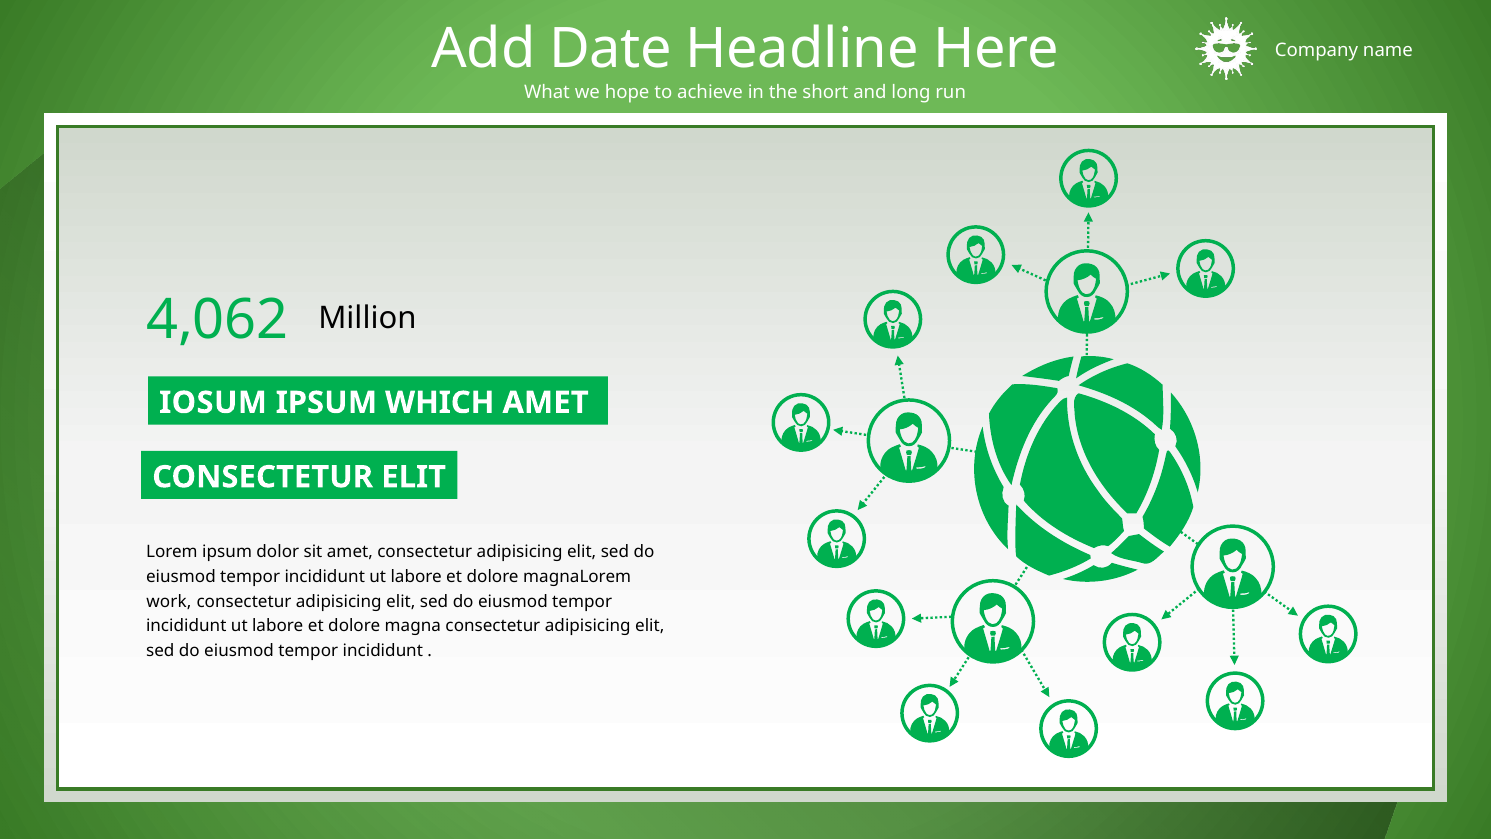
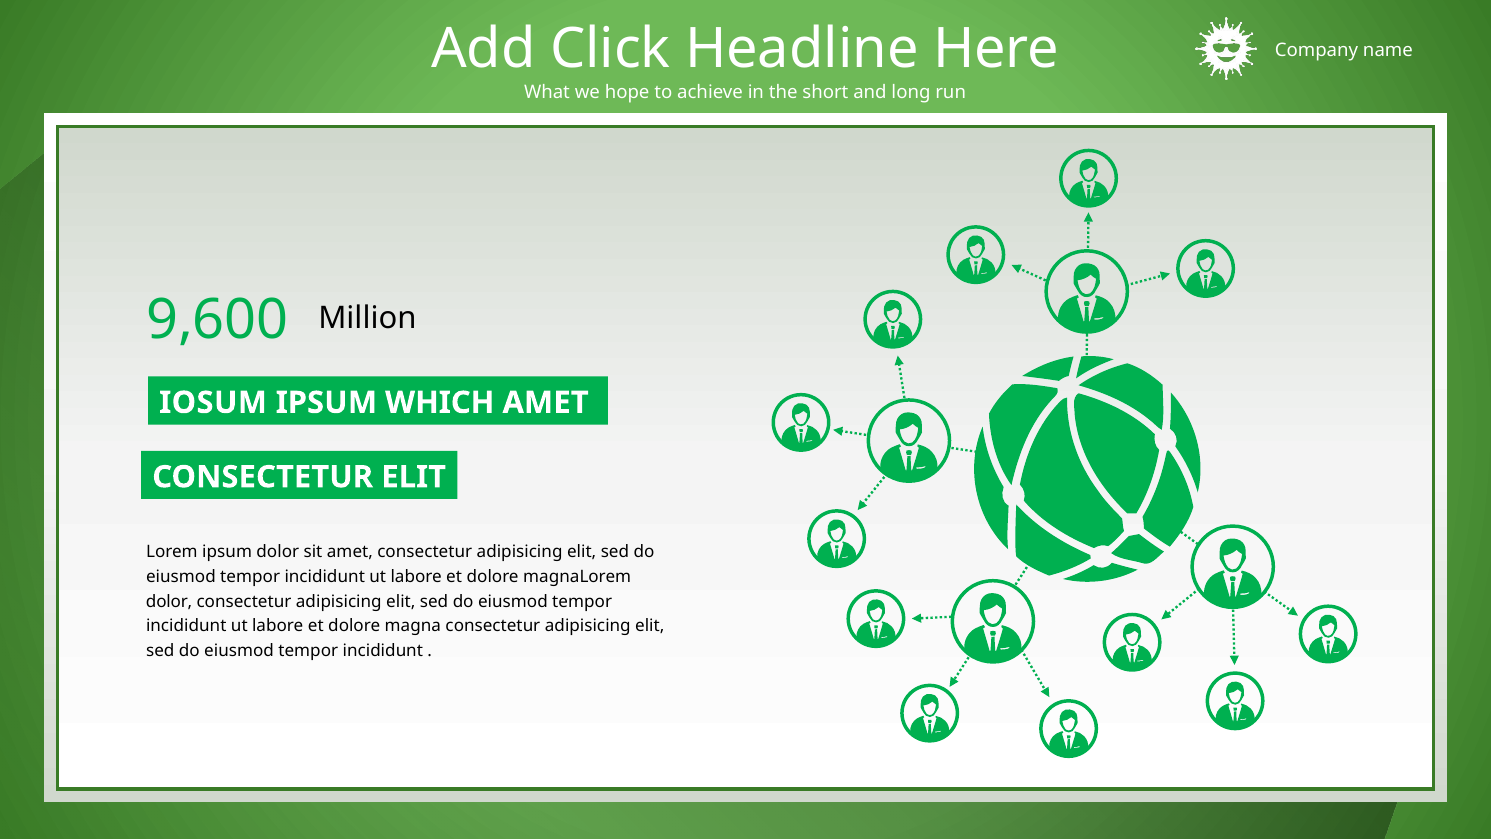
Date: Date -> Click (610, 49)
4,062: 4,062 -> 9,600 (217, 320)
work: work -> dolor (169, 601)
